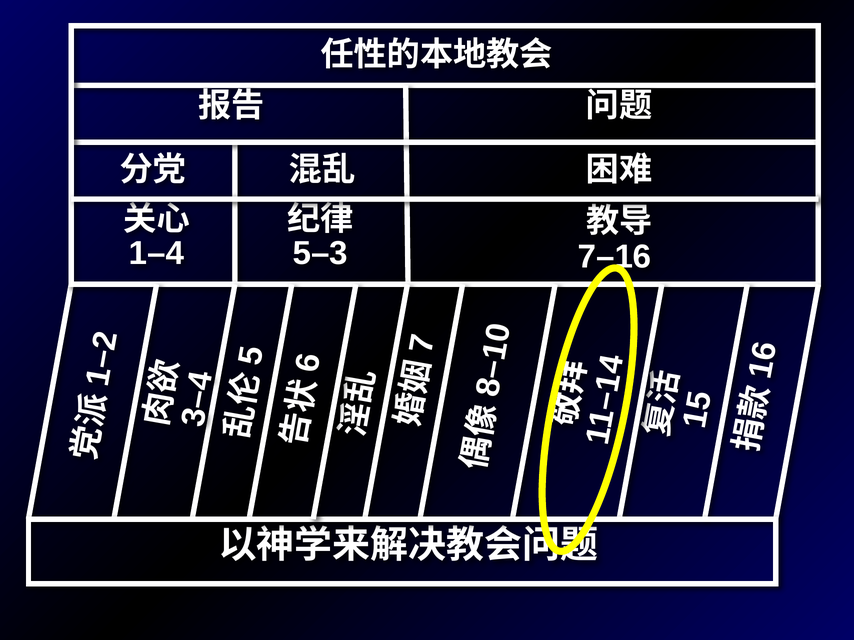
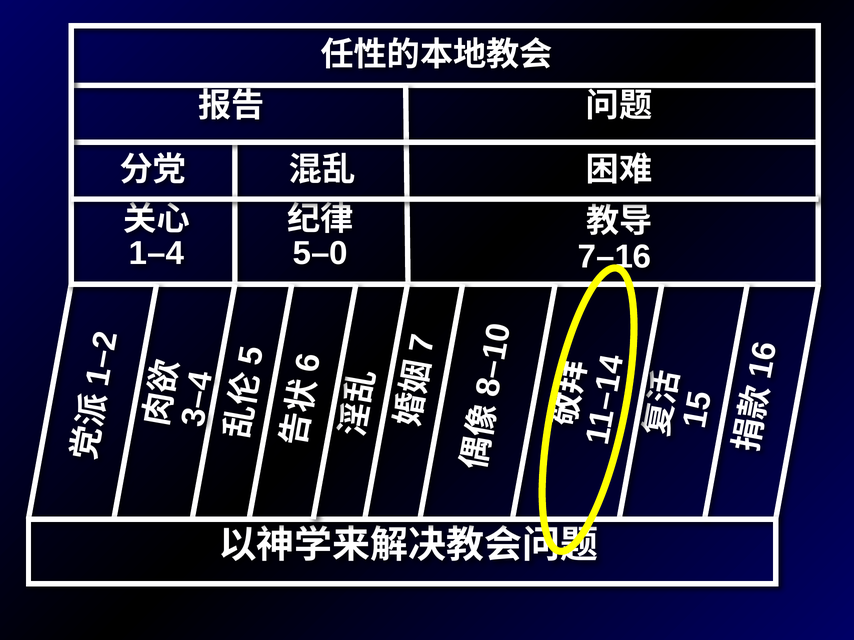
5–3: 5–3 -> 5–0 (320, 254)
